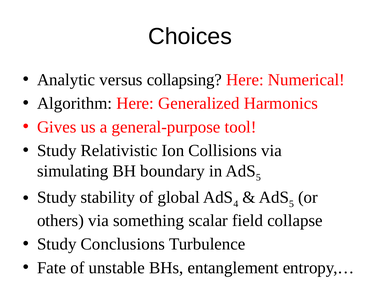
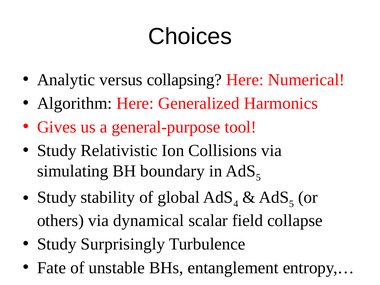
something: something -> dynamical (149, 220)
Conclusions: Conclusions -> Surprisingly (123, 244)
